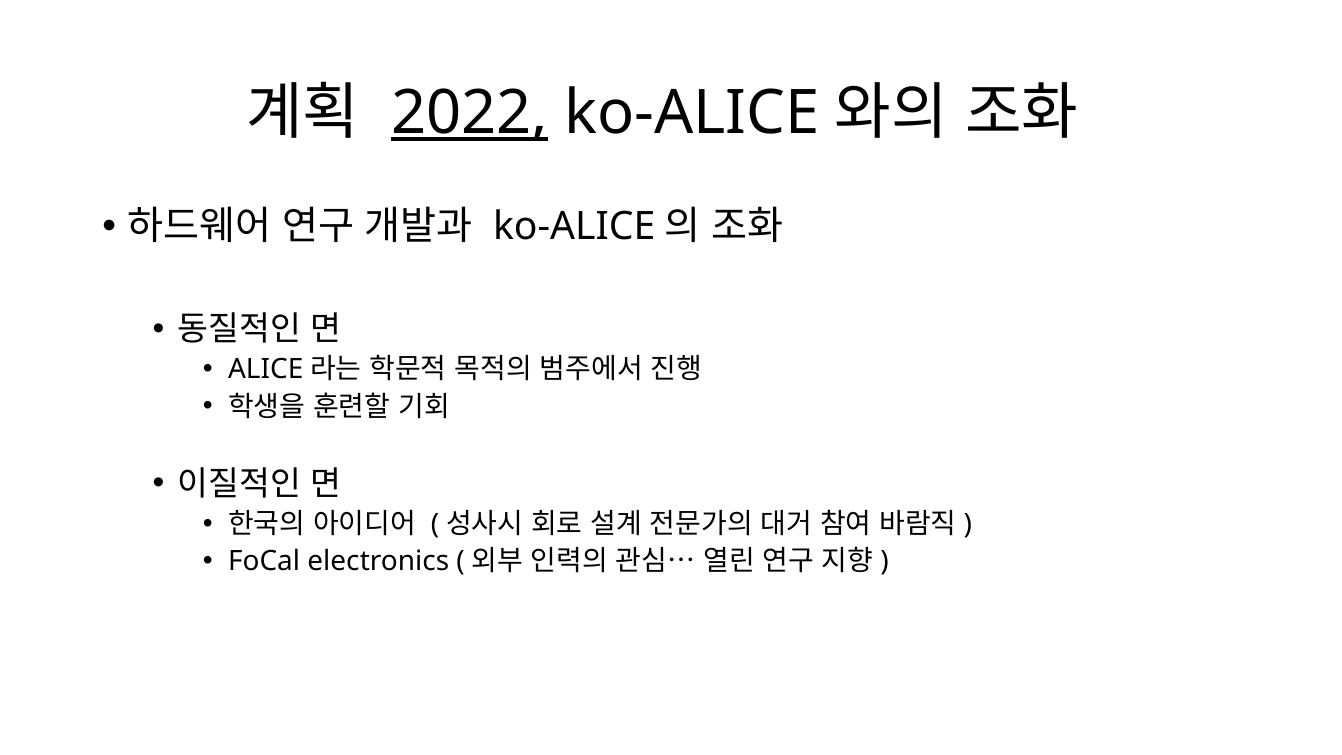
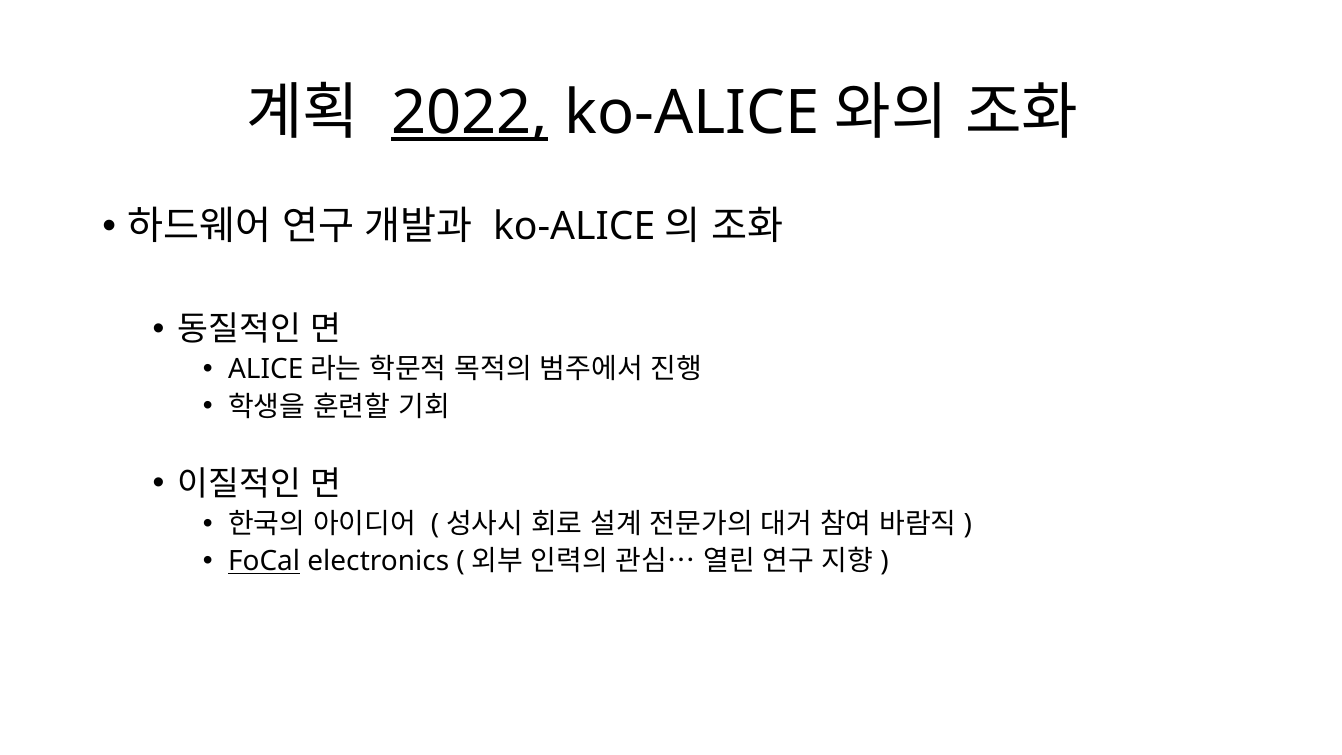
FoCal underline: none -> present (264, 561)
